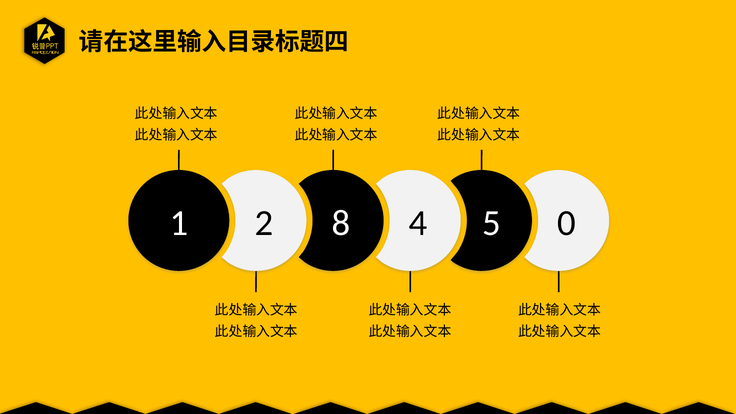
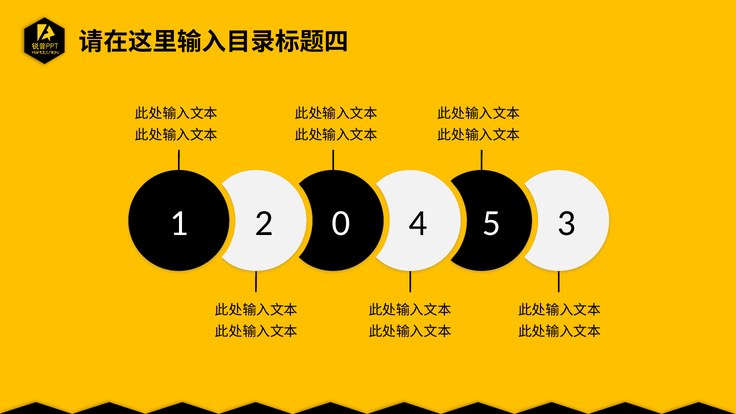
8: 8 -> 0 (341, 223)
0: 0 -> 3 (567, 223)
